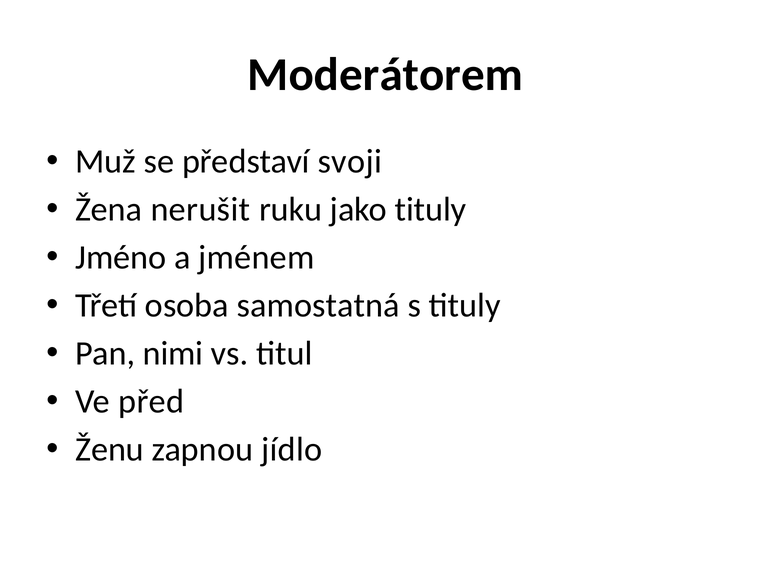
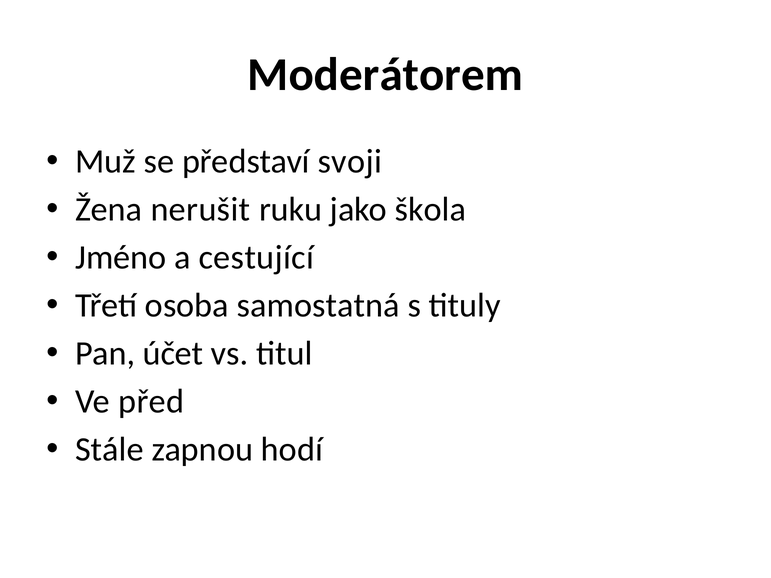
jako tituly: tituly -> škola (431, 210)
jménem: jménem -> cestující (256, 258)
nimi: nimi -> účet (173, 354)
Ženu: Ženu -> Stále (110, 450)
jídlo: jídlo -> hodí (292, 450)
